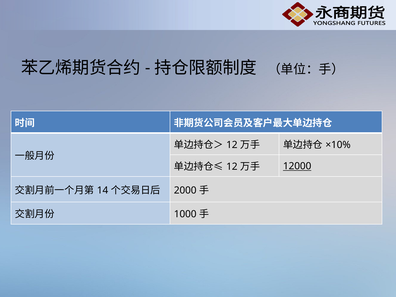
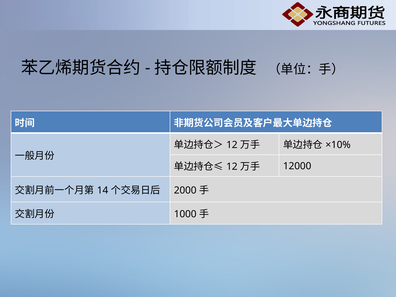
12000 underline: present -> none (297, 166)
